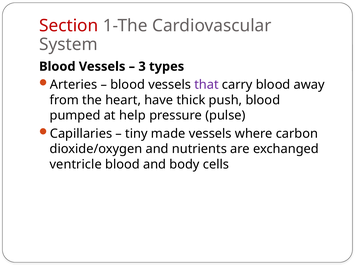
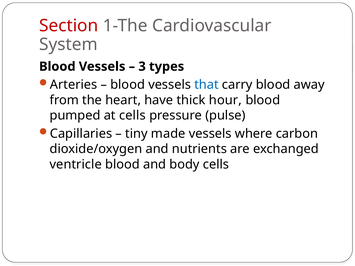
that colour: purple -> blue (206, 85)
push: push -> hour (225, 100)
at help: help -> cells (132, 116)
